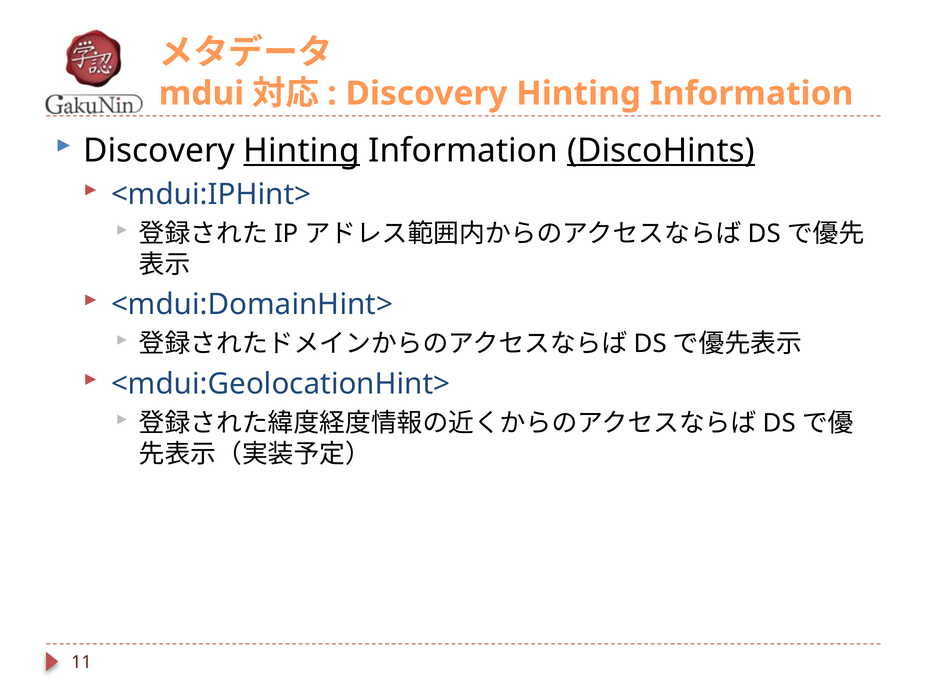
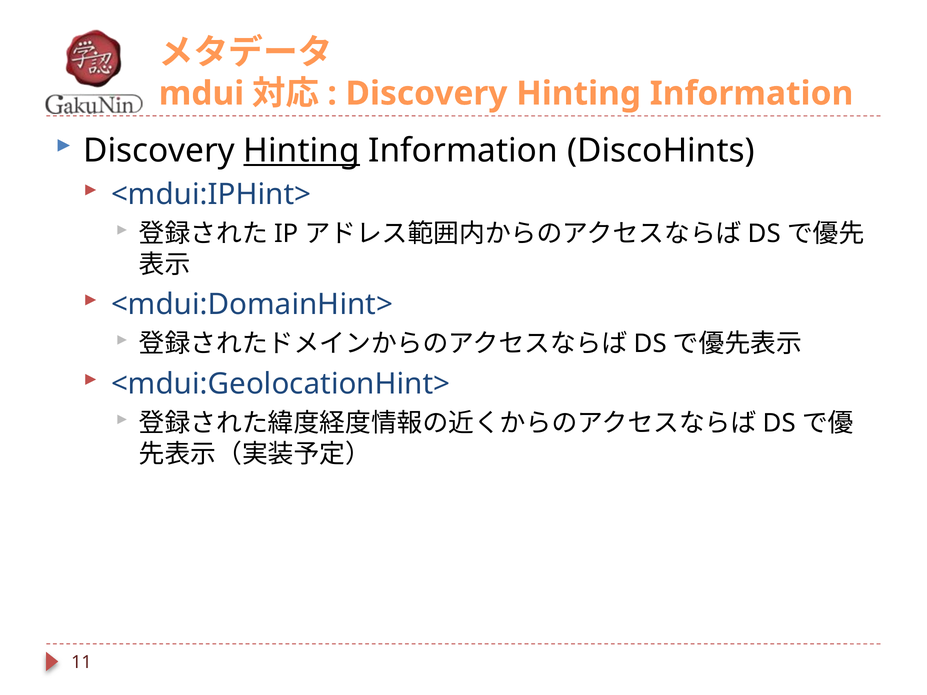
DiscoHints underline: present -> none (661, 151)
